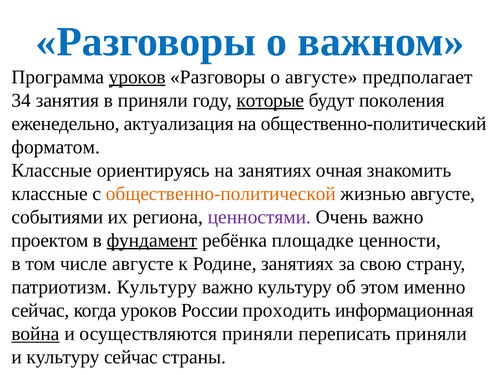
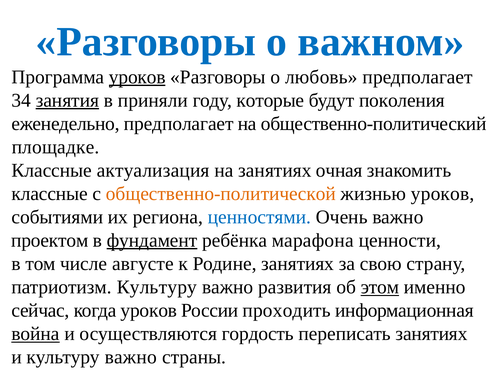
о августе: августе -> любовь (321, 77)
занятия underline: none -> present (67, 100)
которые underline: present -> none (270, 100)
еженедельно актуализация: актуализация -> предполагает (179, 124)
форматом: форматом -> площадке (56, 147)
ориентируясь: ориентируясь -> актуализация (153, 170)
жизнью августе: августе -> уроков (443, 194)
ценностями colour: purple -> blue (259, 217)
площадке: площадке -> марафона (313, 240)
важно культуру: культуру -> развития (295, 287)
этом underline: none -> present (380, 287)
осуществляются приняли: приняли -> гордость (258, 334)
переписать приняли: приняли -> занятиях (432, 334)
и культуру сейчас: сейчас -> важно (131, 357)
